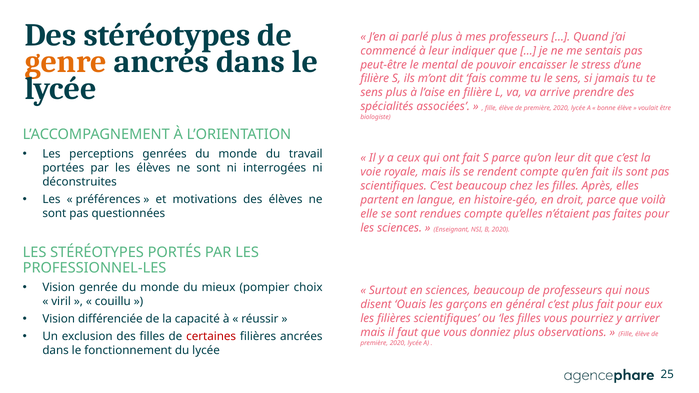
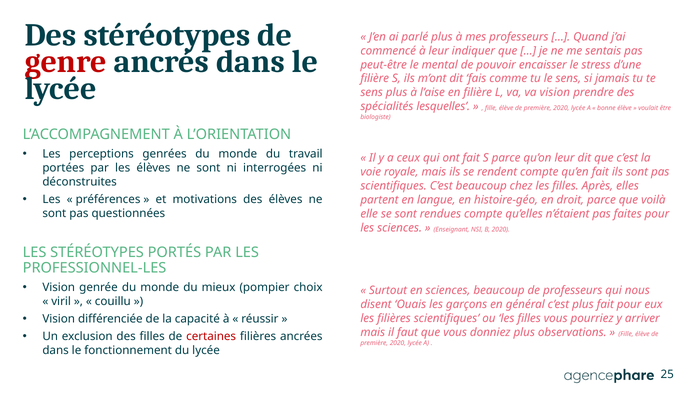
genre colour: orange -> red (66, 62)
va arrive: arrive -> vision (555, 93)
associées: associées -> lesquelles (443, 107)
